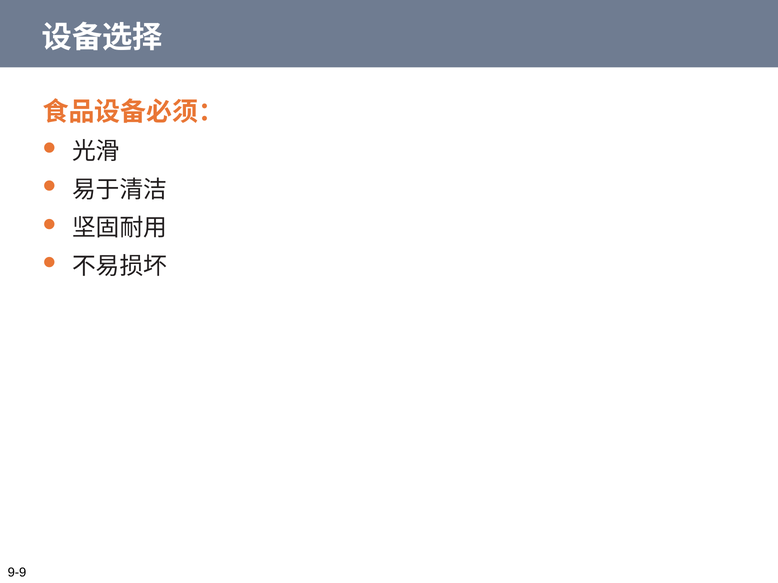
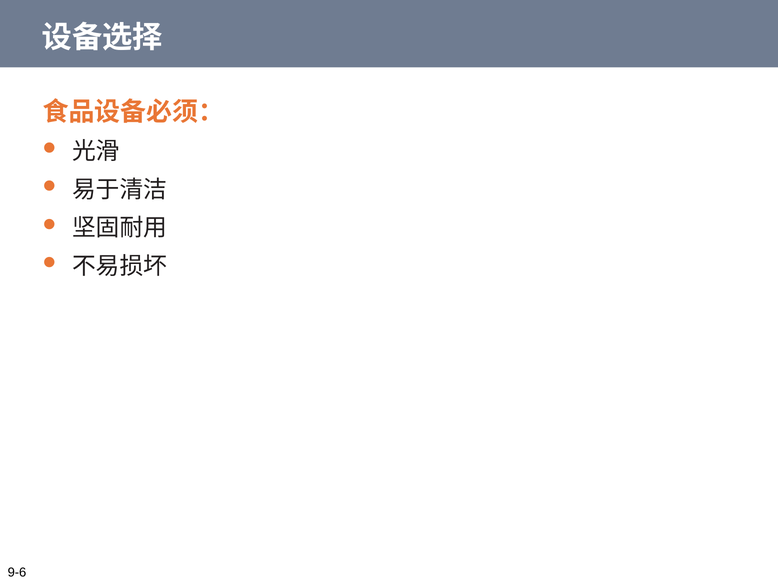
9-9: 9-9 -> 9-6 (17, 573)
